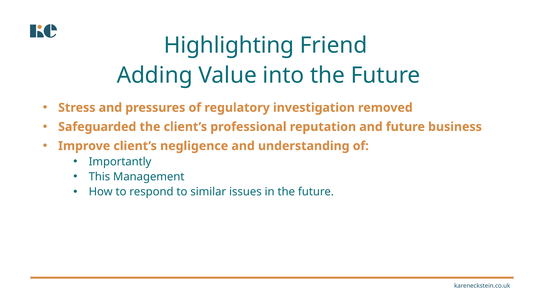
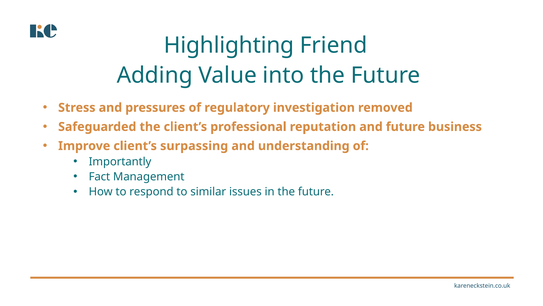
negligence: negligence -> surpassing (194, 146)
This: This -> Fact (99, 176)
